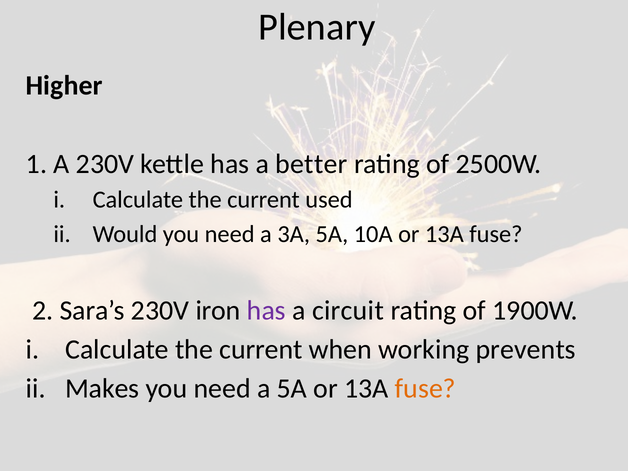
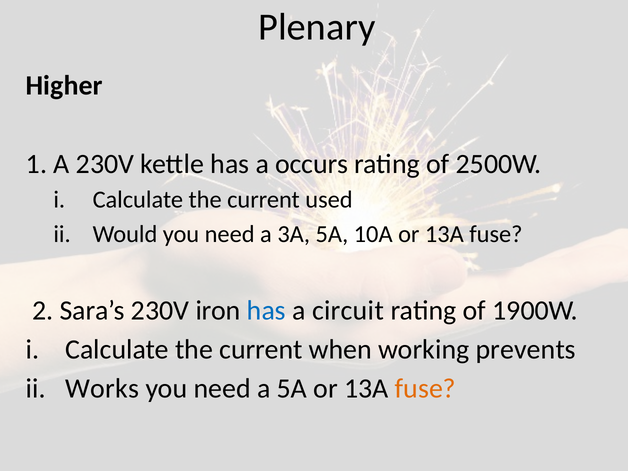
better: better -> occurs (312, 164)
has colour: purple -> blue (266, 310)
Makes: Makes -> Works (102, 389)
